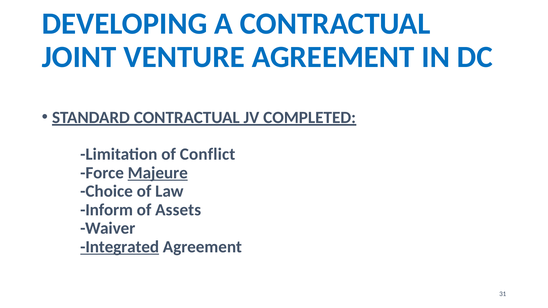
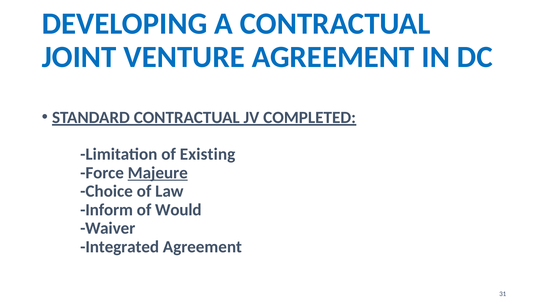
Conflict: Conflict -> Existing (208, 154)
Assets: Assets -> Would (178, 210)
Integrated underline: present -> none (120, 247)
